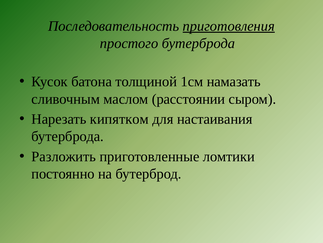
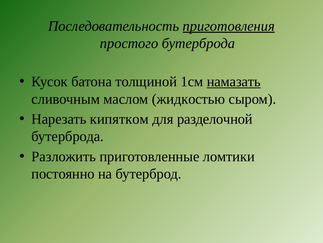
намазать underline: none -> present (234, 81)
расстоянии: расстоянии -> жидкостью (189, 99)
настаивания: настаивания -> разделочной (215, 119)
